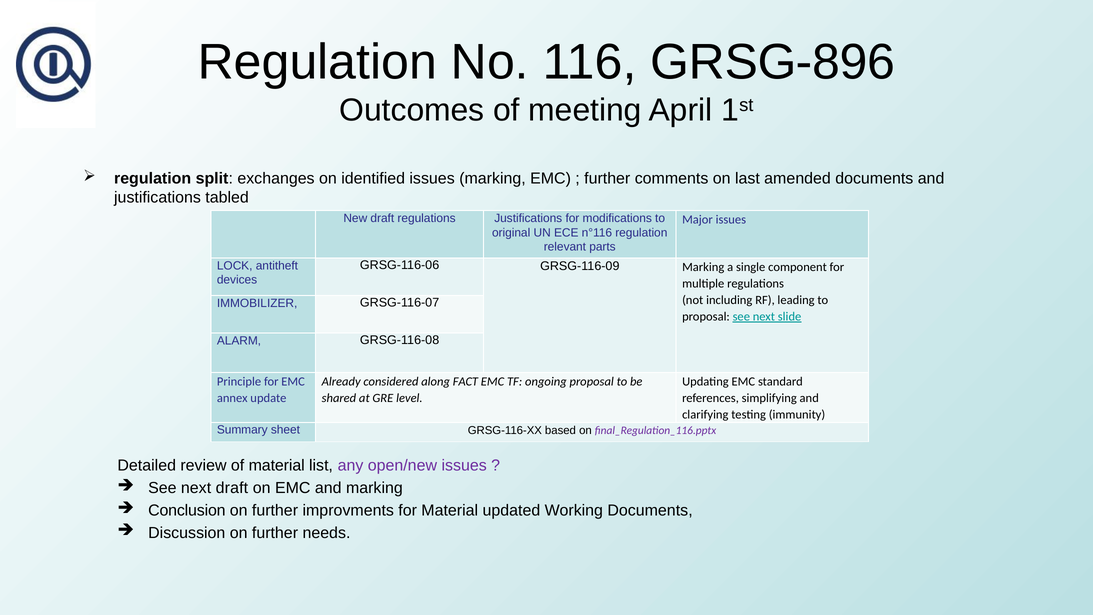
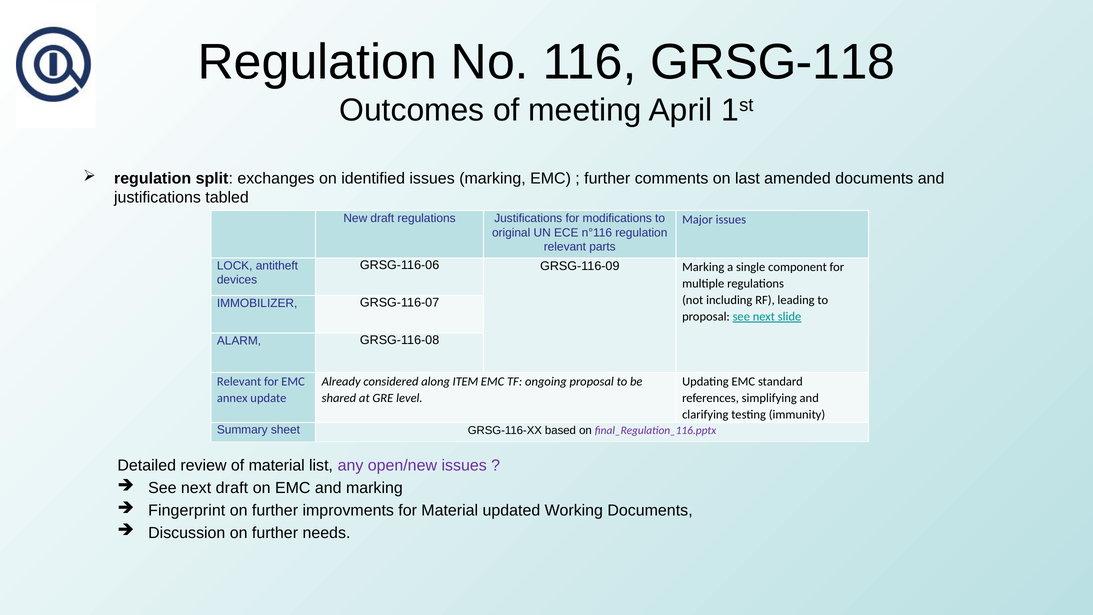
GRSG-896: GRSG-896 -> GRSG-118 (773, 62)
Principle: Principle -> Relevant (239, 382)
FACT: FACT -> ITEM (465, 382)
Conclusion: Conclusion -> Fingerprint (187, 510)
